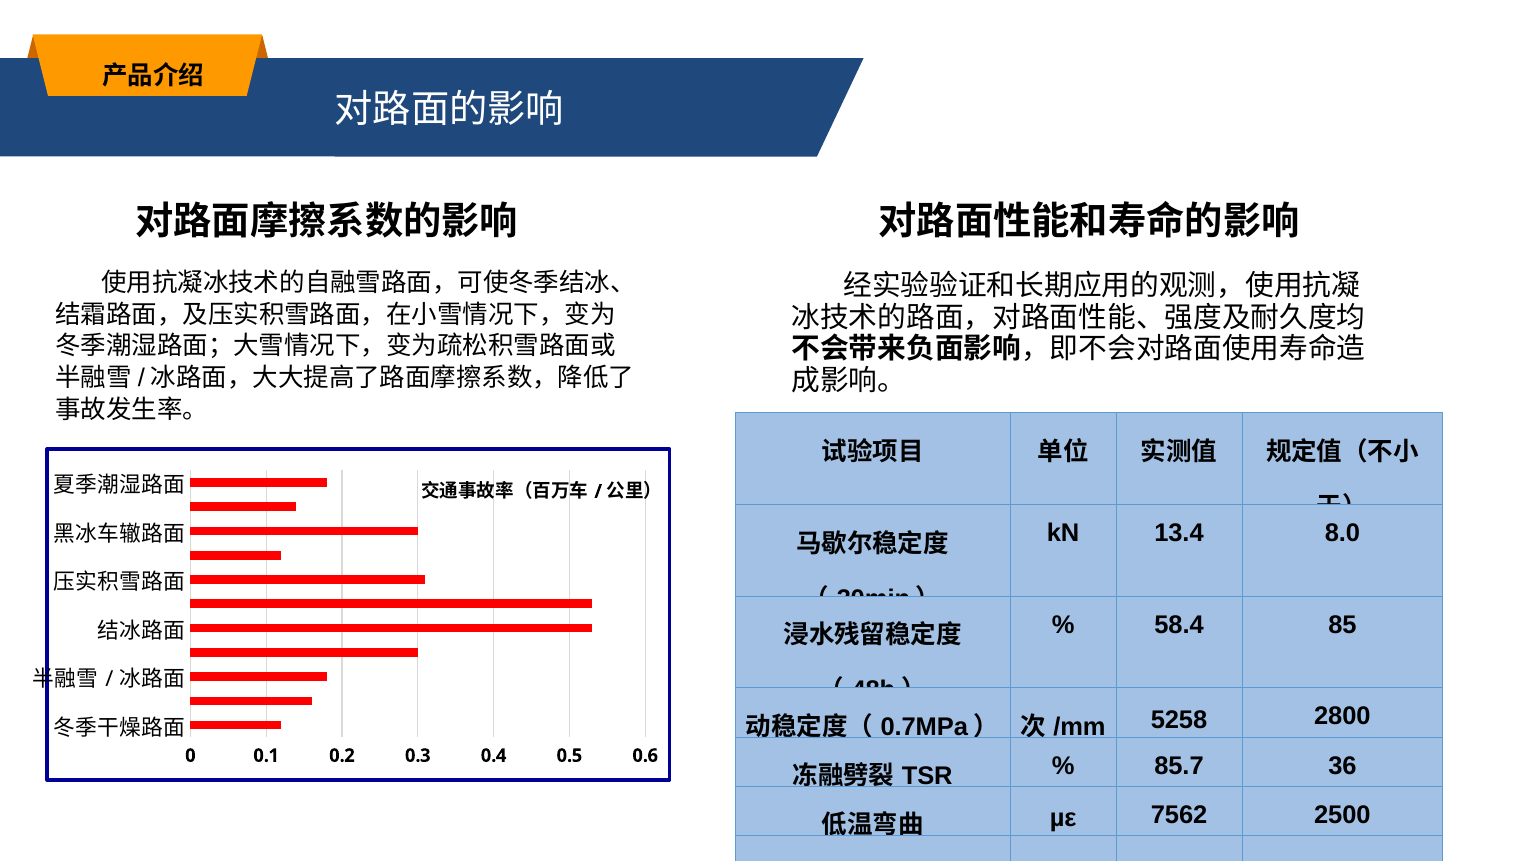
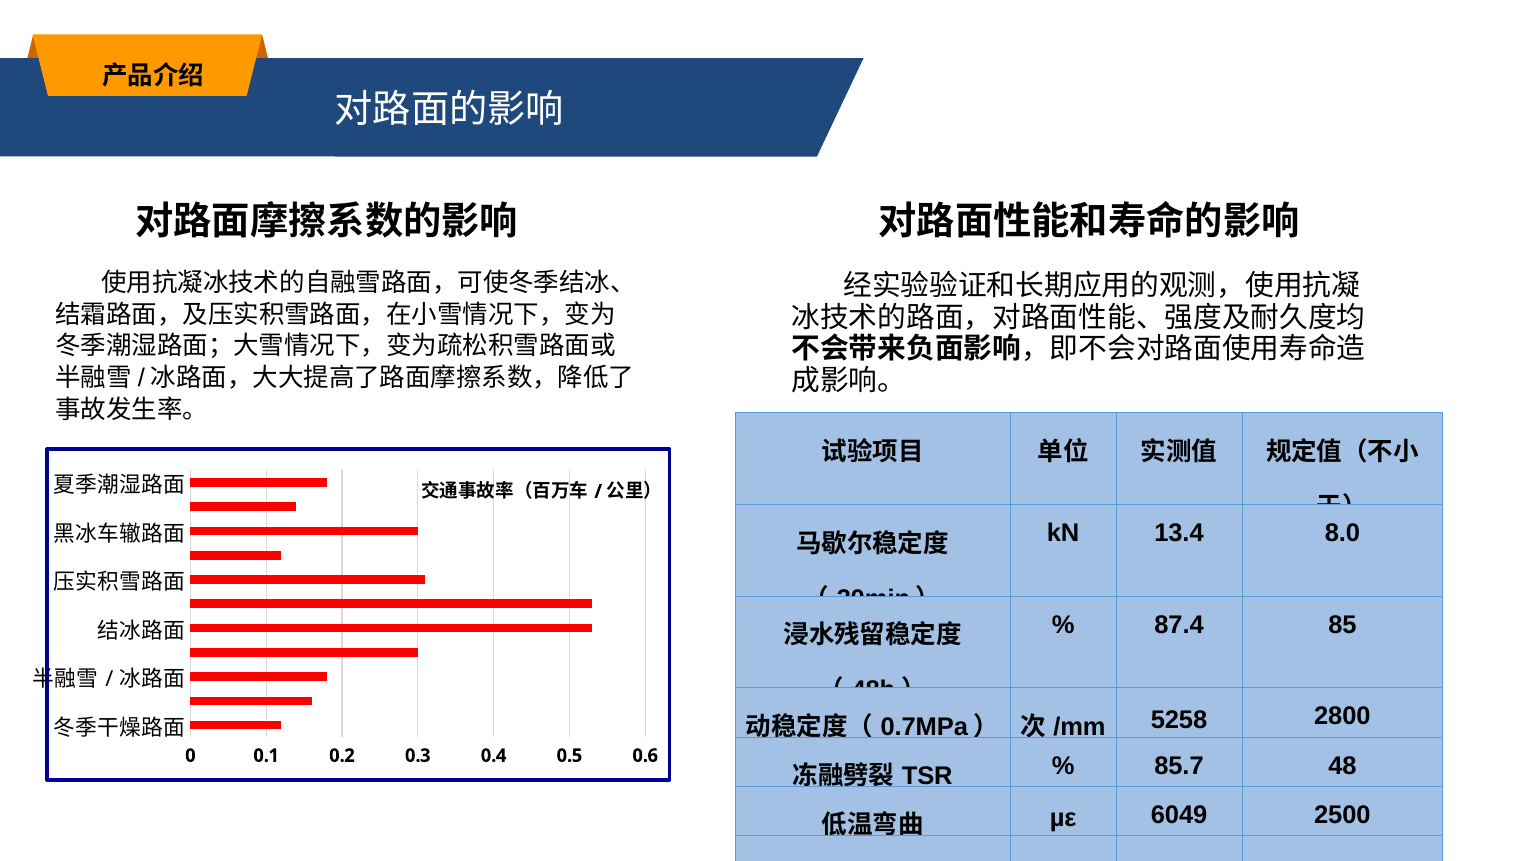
58.4: 58.4 -> 87.4 (1179, 625)
36: 36 -> 48 (1342, 766)
7562: 7562 -> 6049 (1179, 815)
